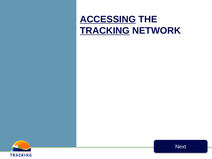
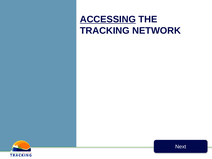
TRACKING underline: present -> none (105, 31)
